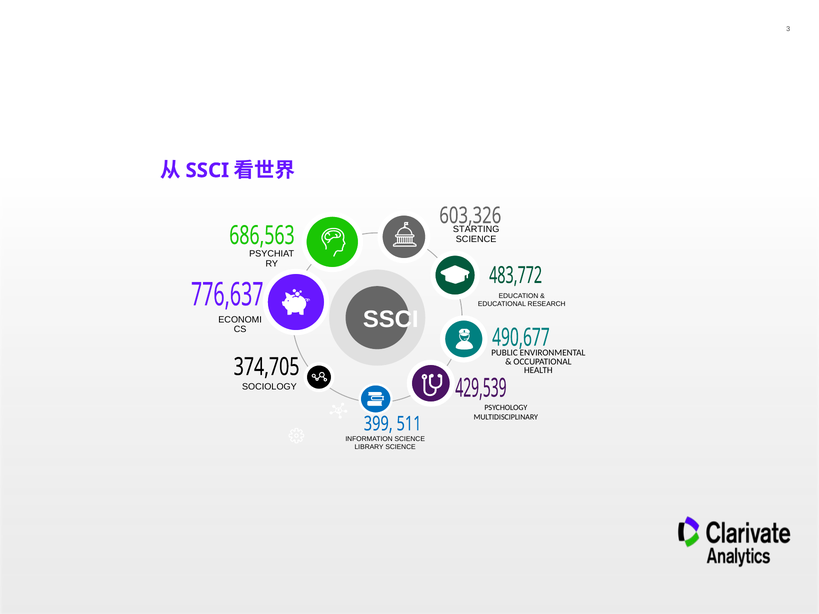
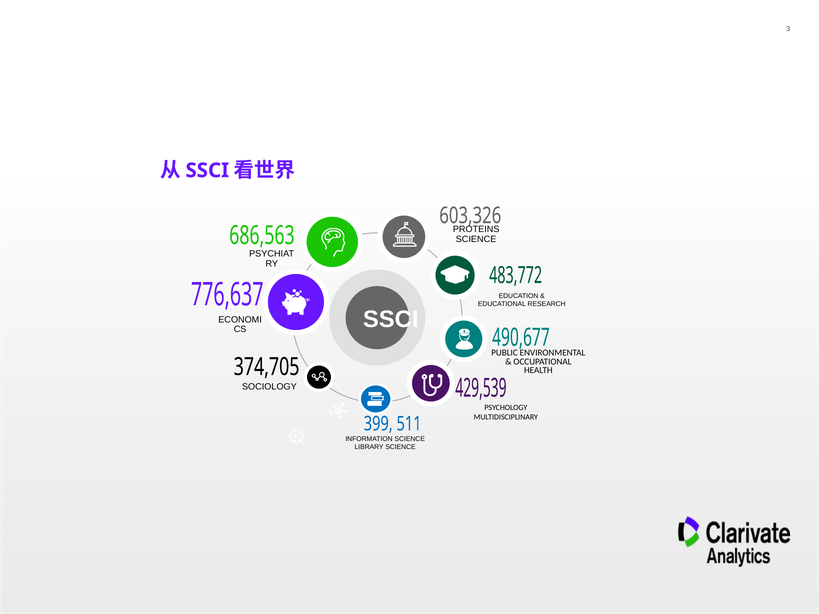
STARTING: STARTING -> PROTEINS (476, 230)
